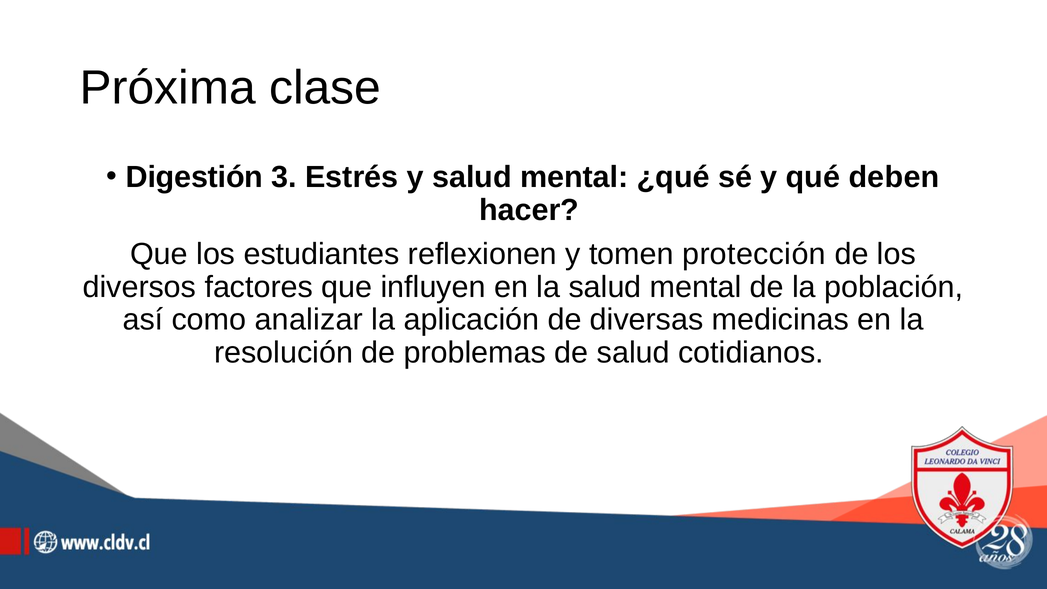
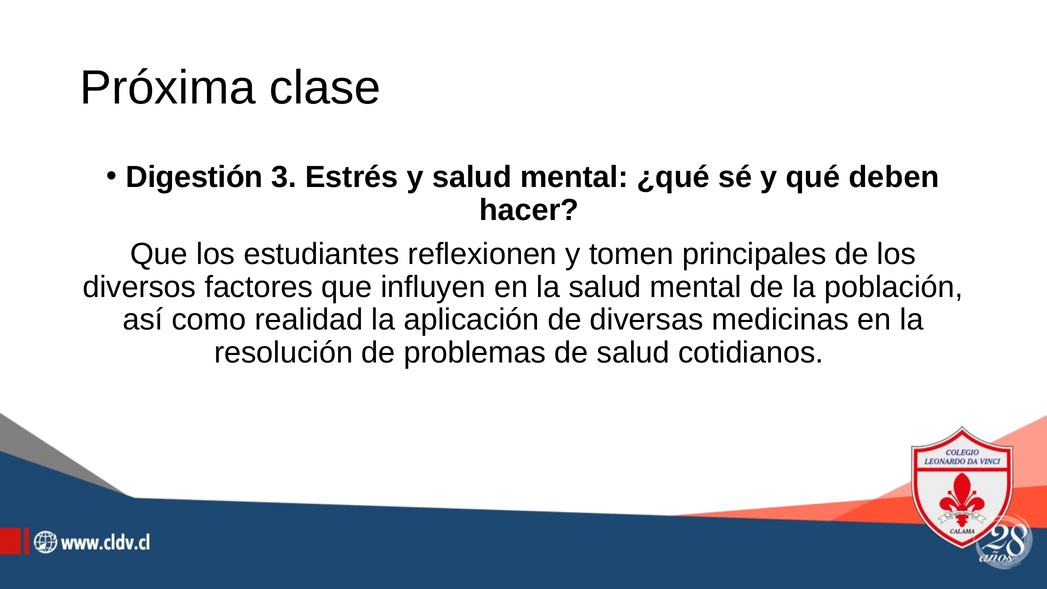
protección: protección -> principales (754, 254)
analizar: analizar -> realidad (309, 320)
